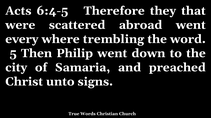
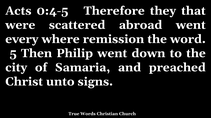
6:4-5: 6:4-5 -> 0:4-5 (52, 11)
trembling: trembling -> remission (113, 39)
